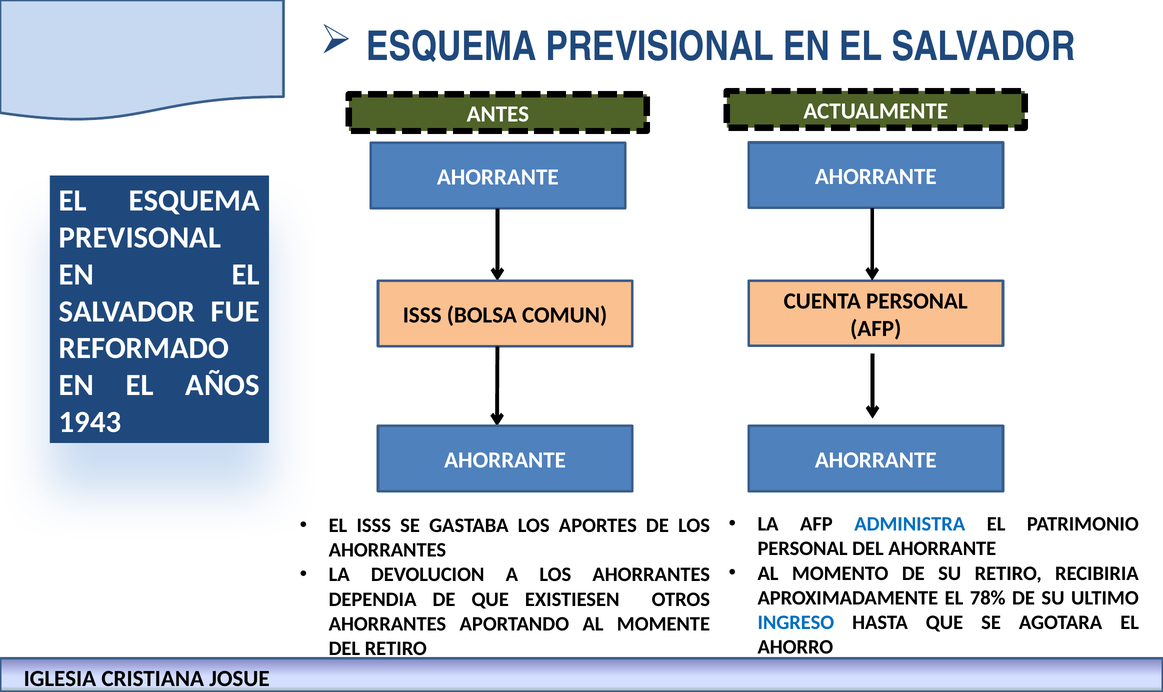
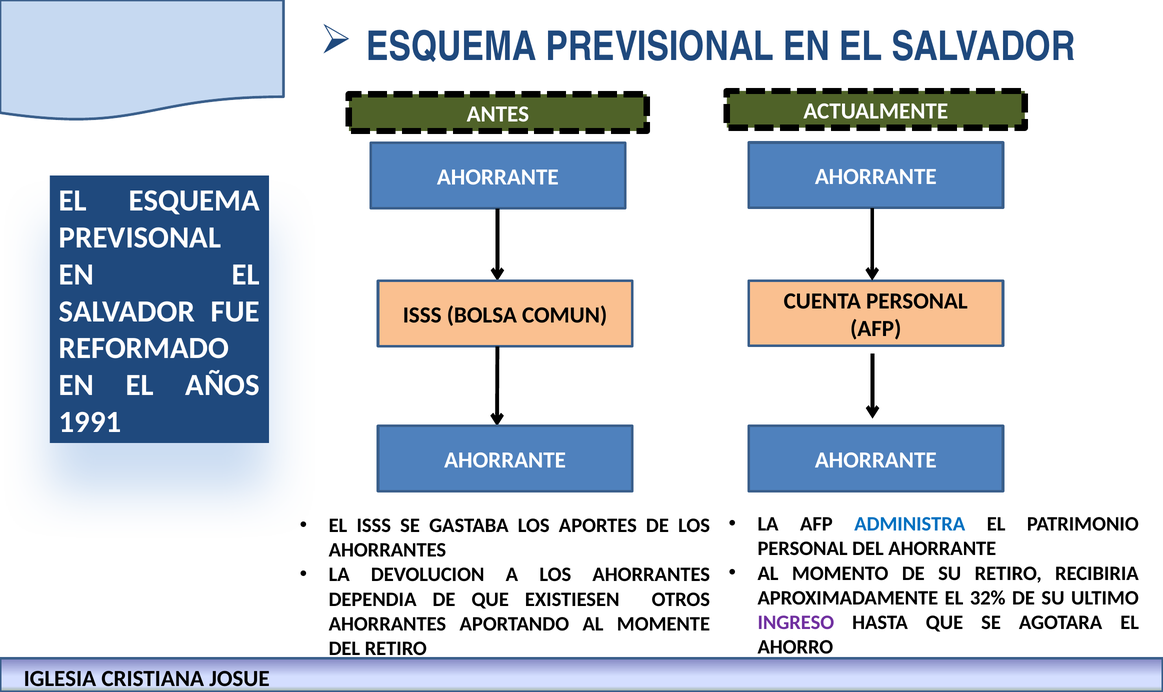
1943: 1943 -> 1991 (90, 422)
78%: 78% -> 32% (988, 598)
INGRESO colour: blue -> purple (796, 623)
